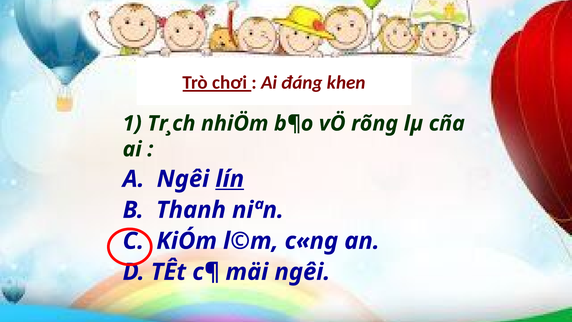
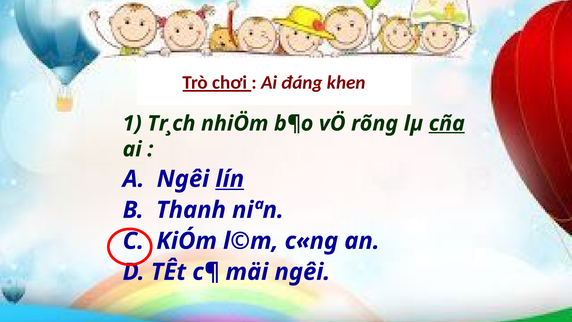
cña underline: none -> present (447, 123)
